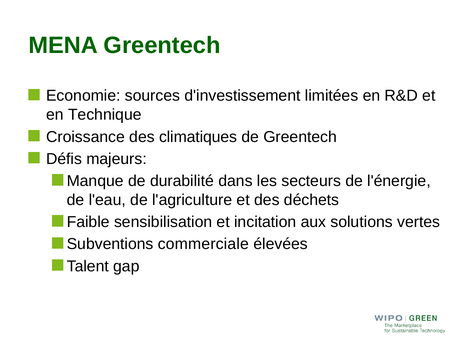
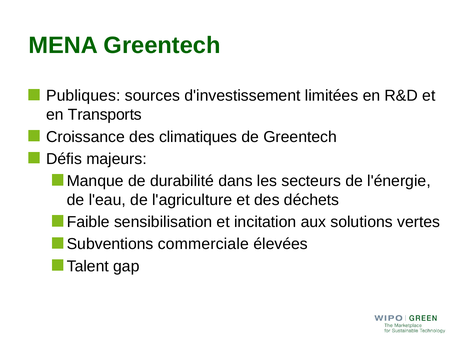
Economie: Economie -> Publiques (83, 96)
Technique: Technique -> Transports (105, 115)
